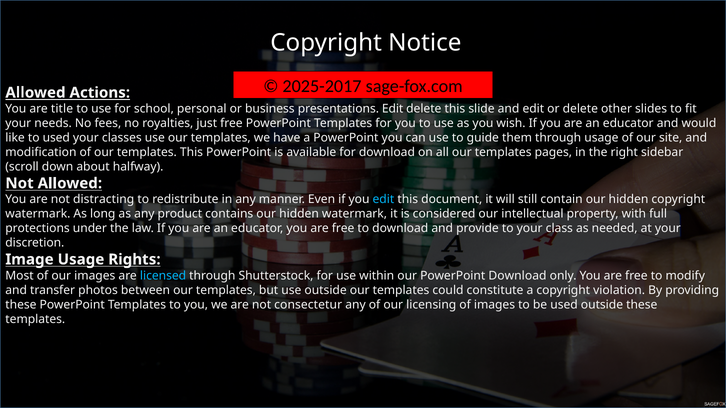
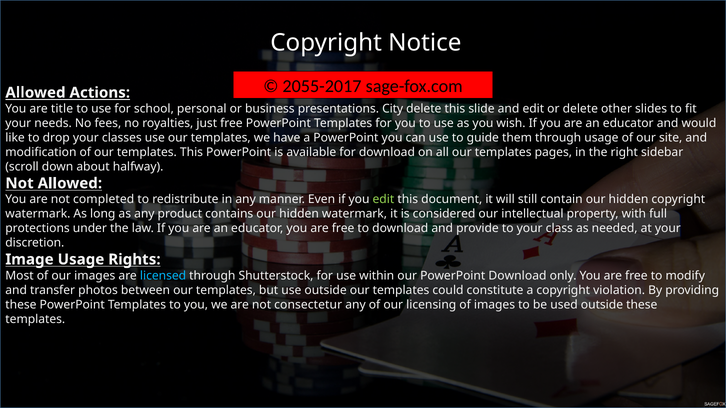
2025-2017: 2025-2017 -> 2055-2017 (322, 86)
presentations Edit: Edit -> City (393, 109)
to used: used -> drop (56, 138)
distracting: distracting -> completed (104, 200)
edit colour: light blue -> light green (383, 200)
